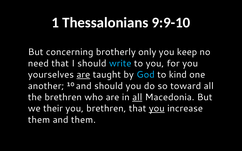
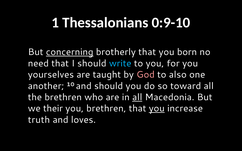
9:9-10: 9:9-10 -> 0:9-10 (171, 23)
concerning underline: none -> present (70, 52)
brotherly only: only -> that (147, 52)
keep: keep -> born (187, 52)
are underline: present -> none (83, 75)
God colour: light blue -> pink (146, 75)
kind: kind -> also (178, 75)
them: them -> truth (39, 120)
and them: them -> loves (83, 120)
